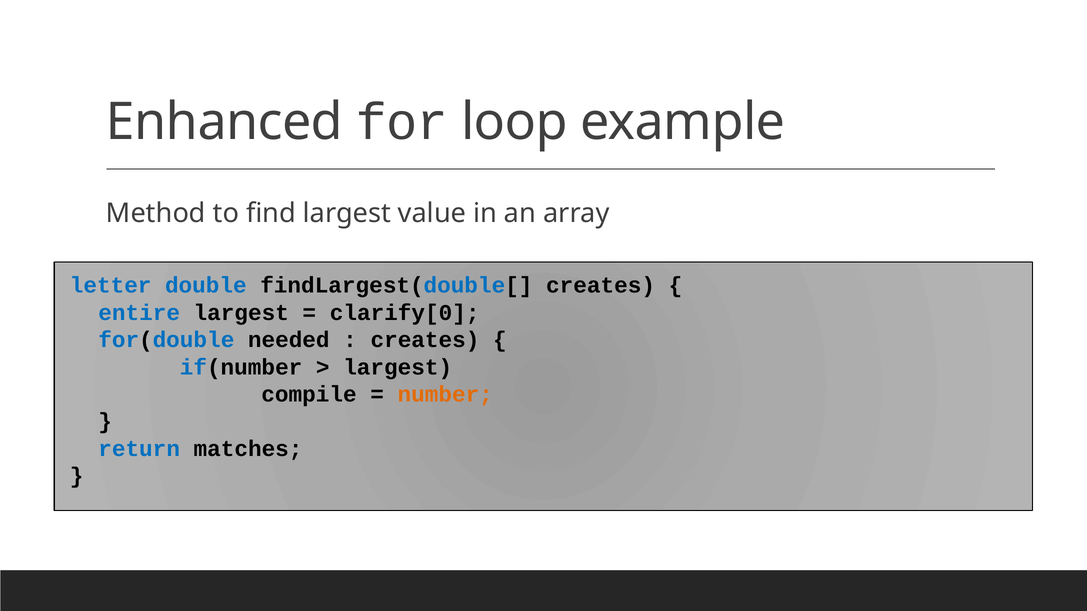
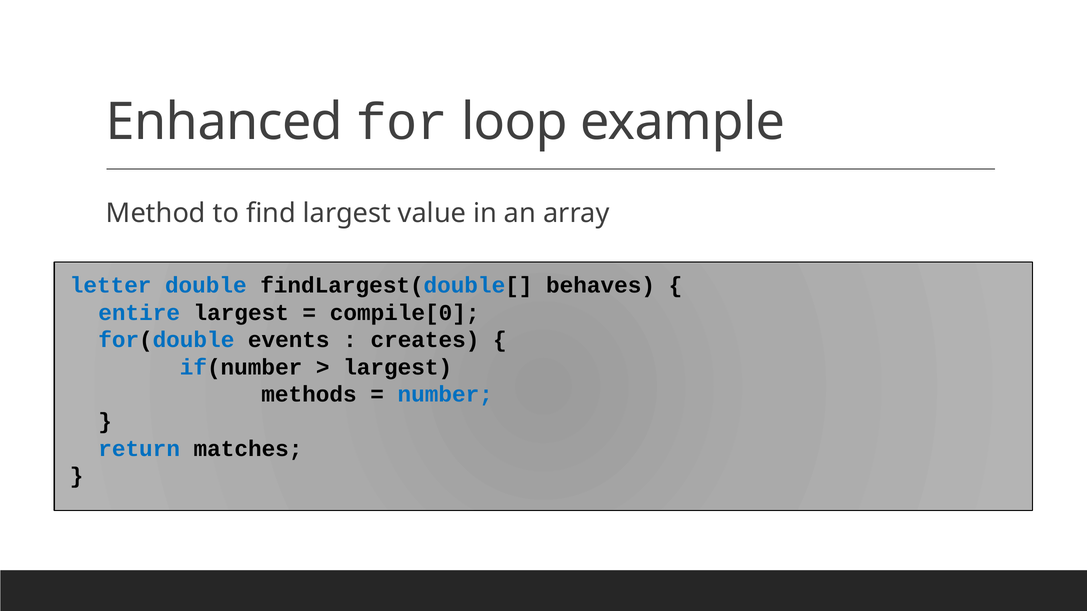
findLargest(double[ creates: creates -> behaves (601, 286)
clarify[0: clarify[0 -> compile[0 (405, 313)
needed: needed -> events (289, 340)
compile: compile -> methods (309, 395)
number colour: orange -> blue (445, 395)
